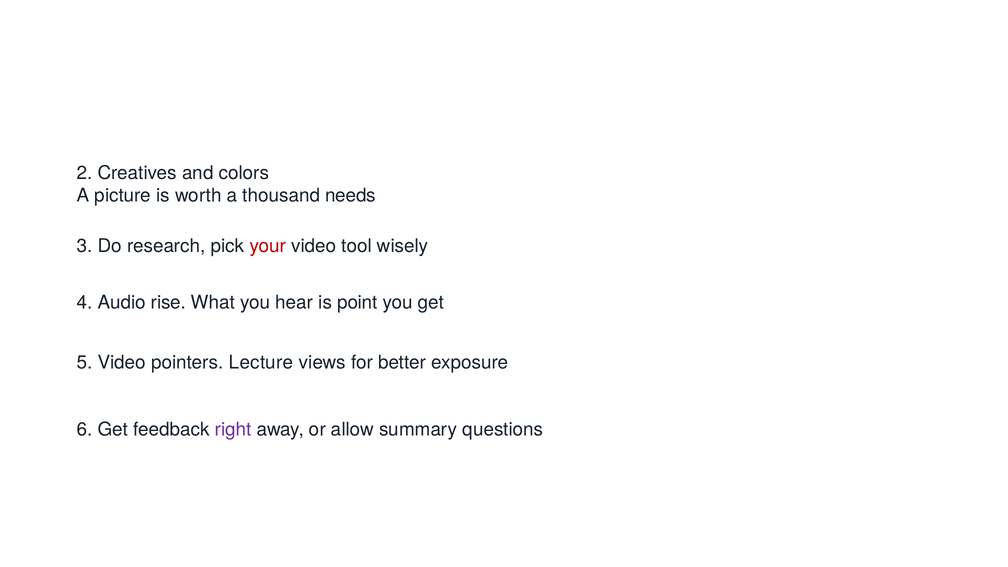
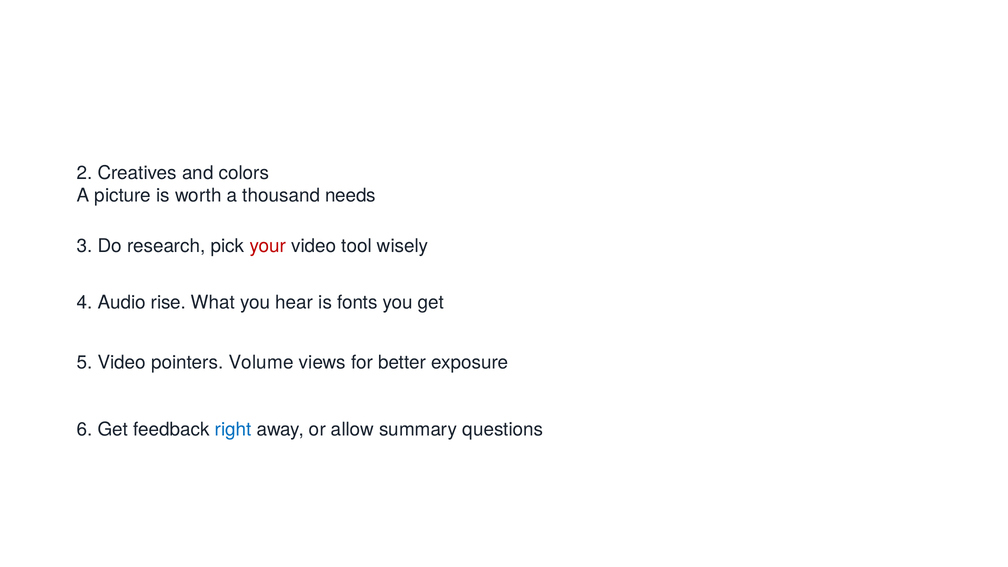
point: point -> fonts (357, 303)
Lecture: Lecture -> Volume (261, 362)
right colour: purple -> blue (233, 429)
